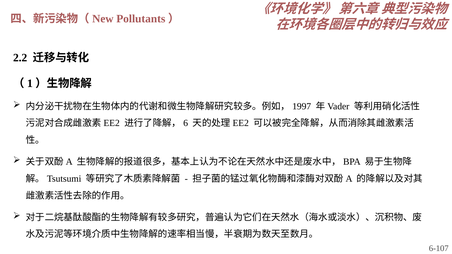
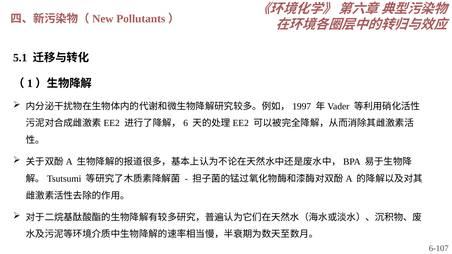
2.2: 2.2 -> 5.1 (20, 58)
